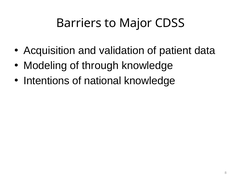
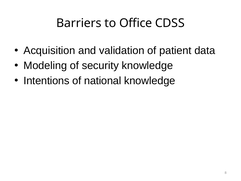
Major: Major -> Office (136, 23)
through: through -> security (100, 66)
